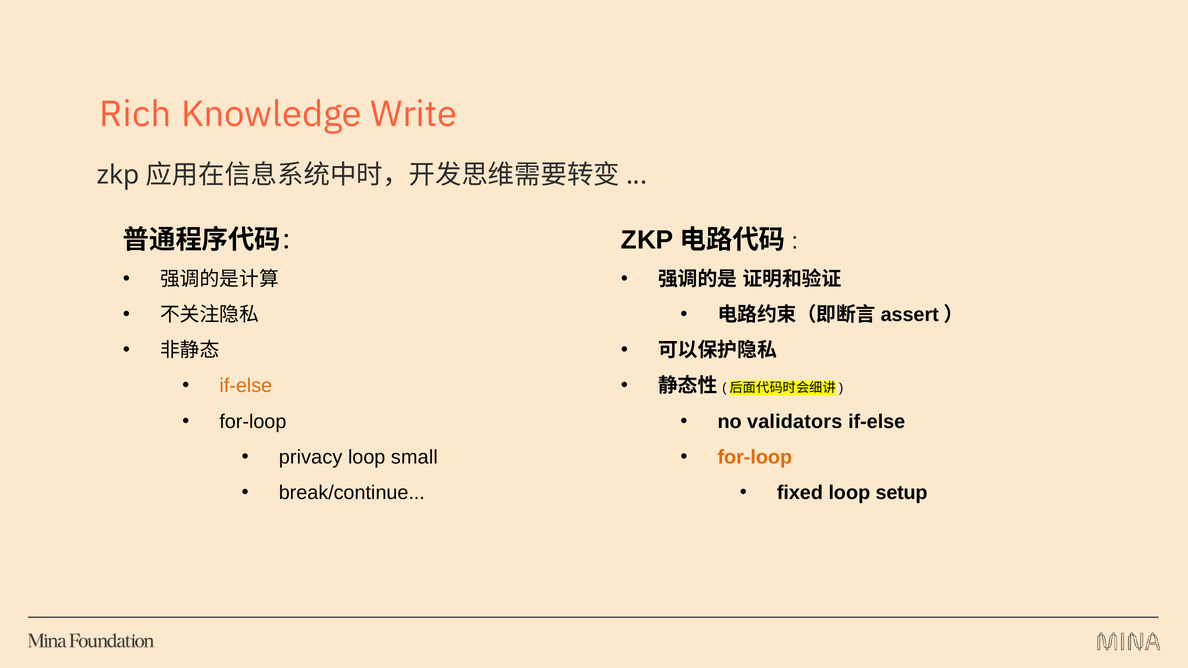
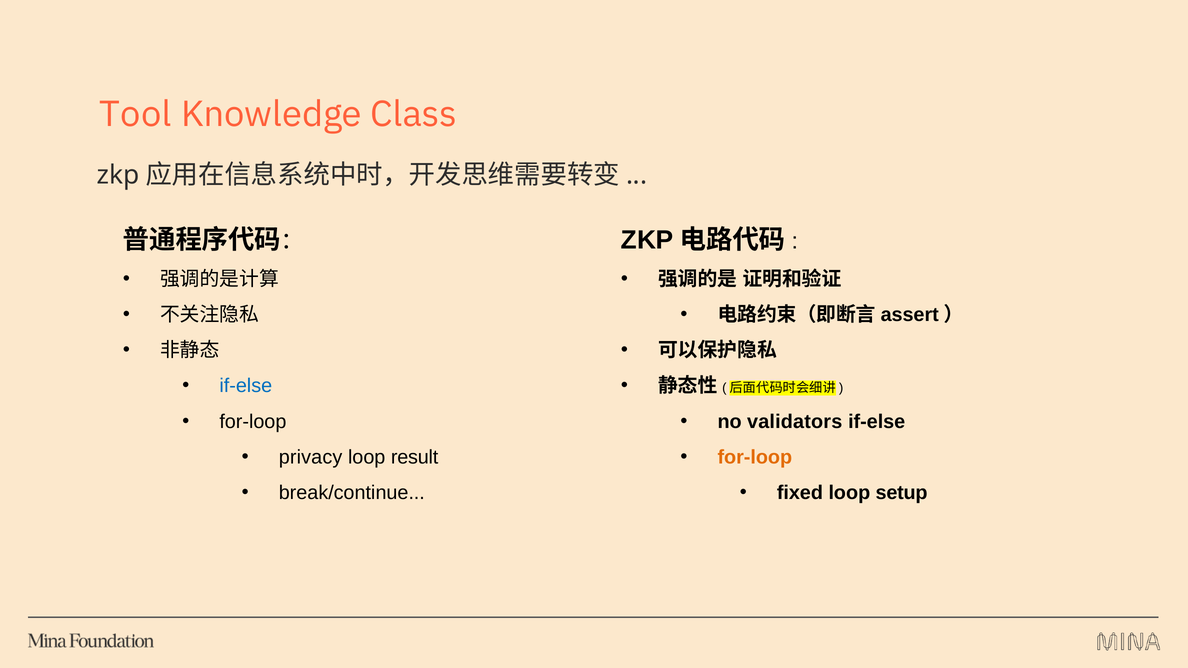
Rich: Rich -> Tool (135, 114)
Write: Write -> Class (414, 114)
if-else colour: orange -> blue (246, 386)
small: small -> result (415, 457)
